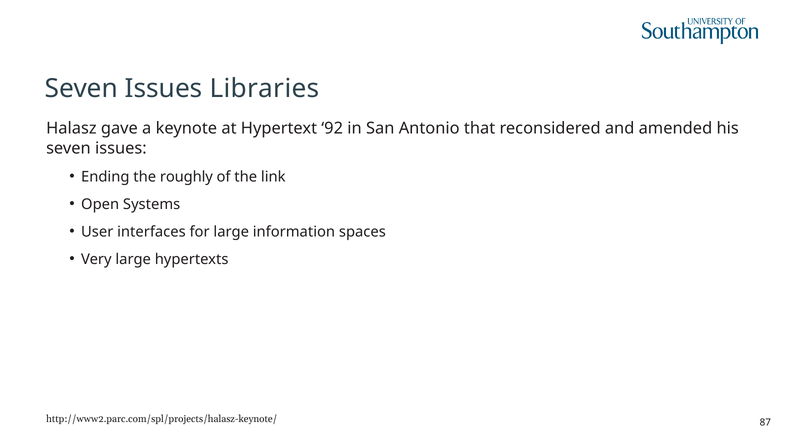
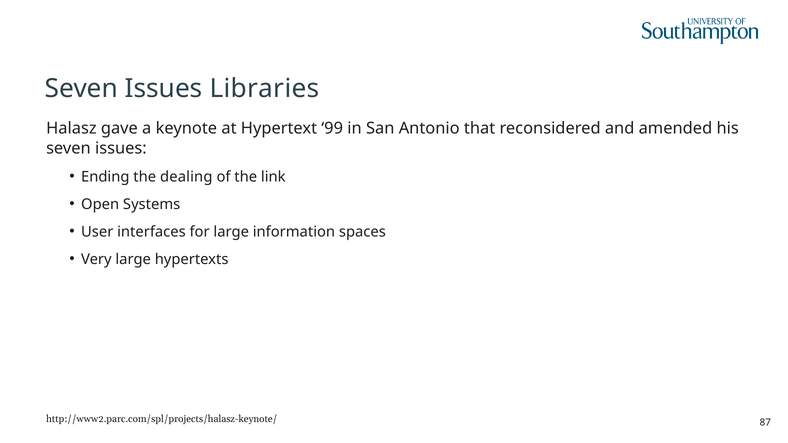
92: 92 -> 99 (332, 129)
roughly: roughly -> dealing (186, 177)
